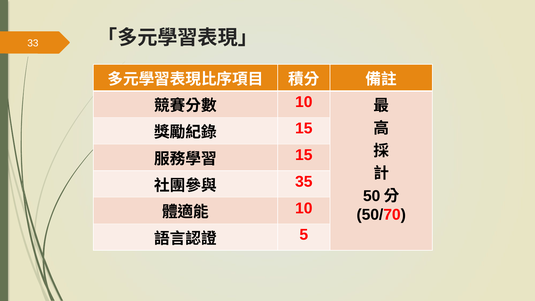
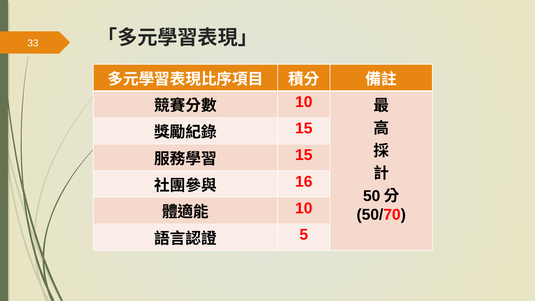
35: 35 -> 16 (304, 182)
